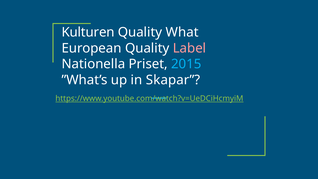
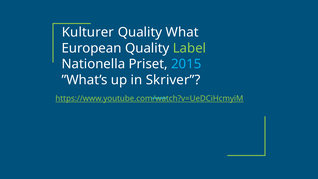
Kulturen: Kulturen -> Kulturer (88, 32)
Label colour: pink -> light green (189, 48)
Skapar: Skapar -> Skriver (173, 80)
